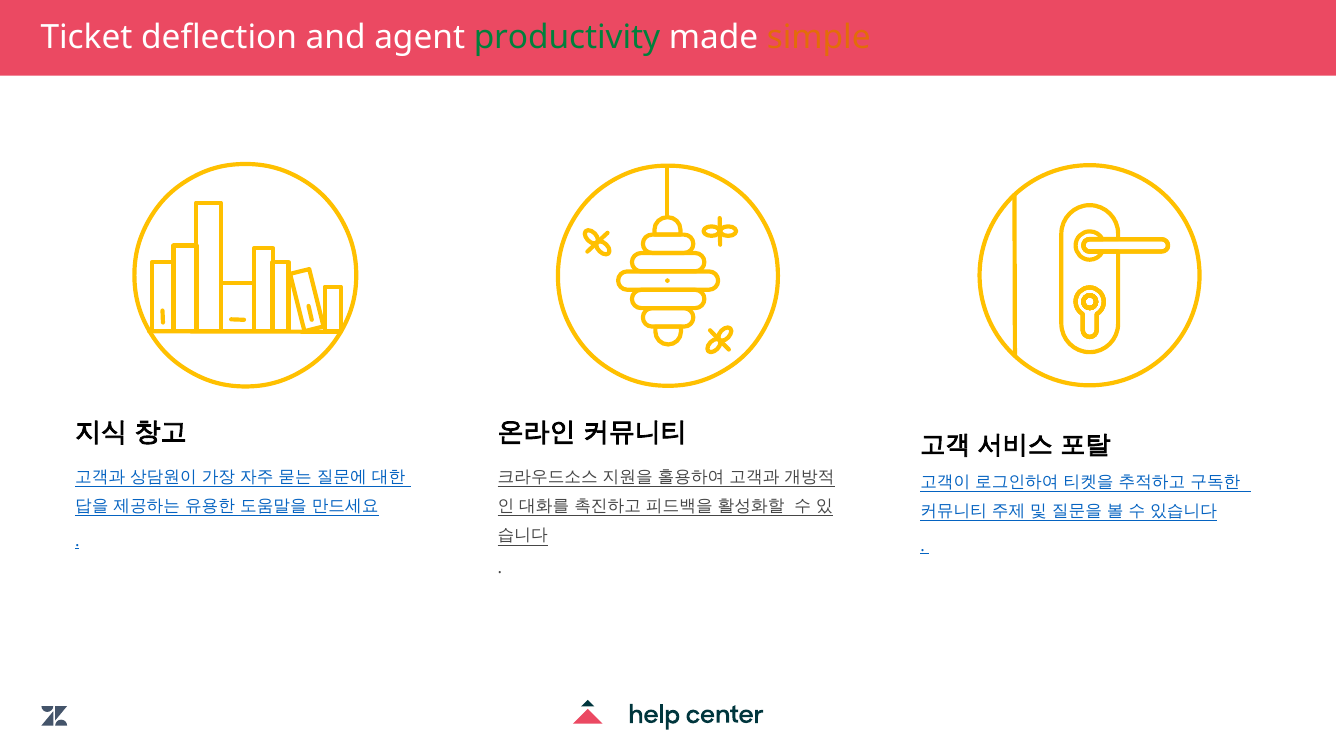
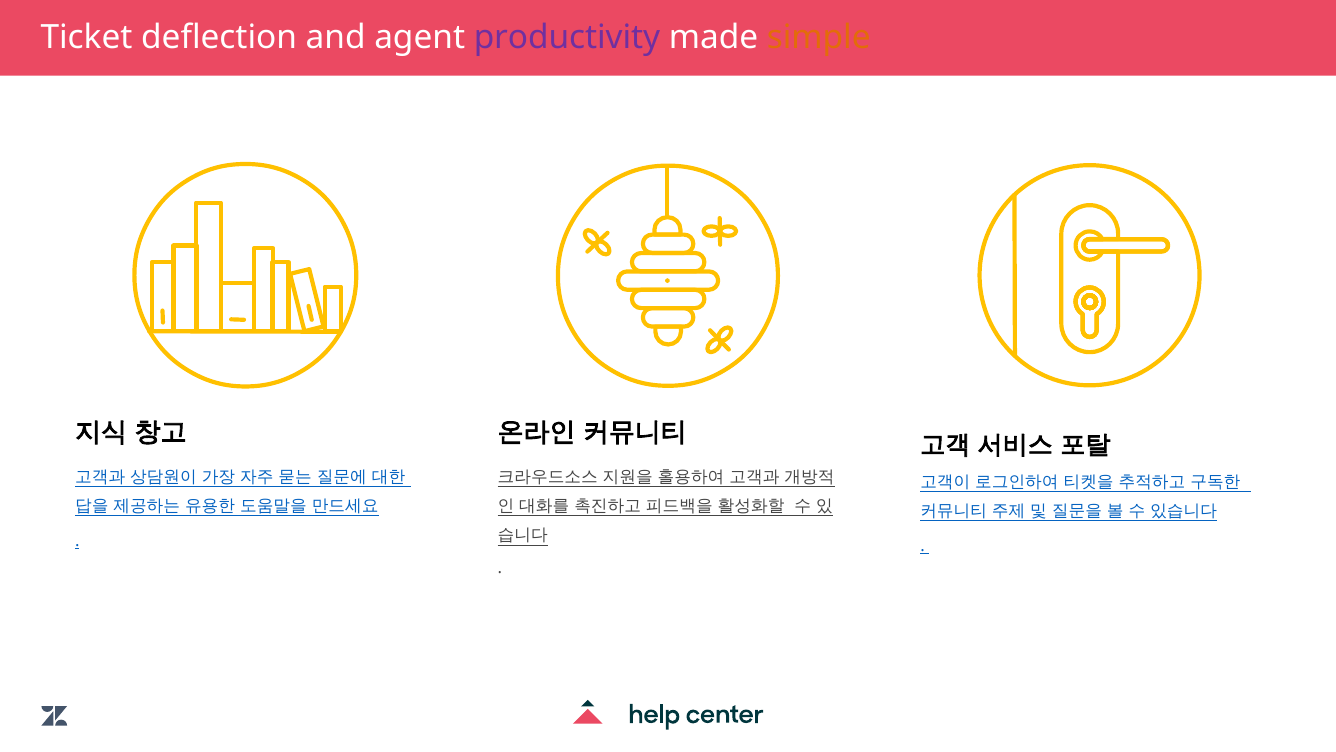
productivity colour: green -> purple (567, 37)
